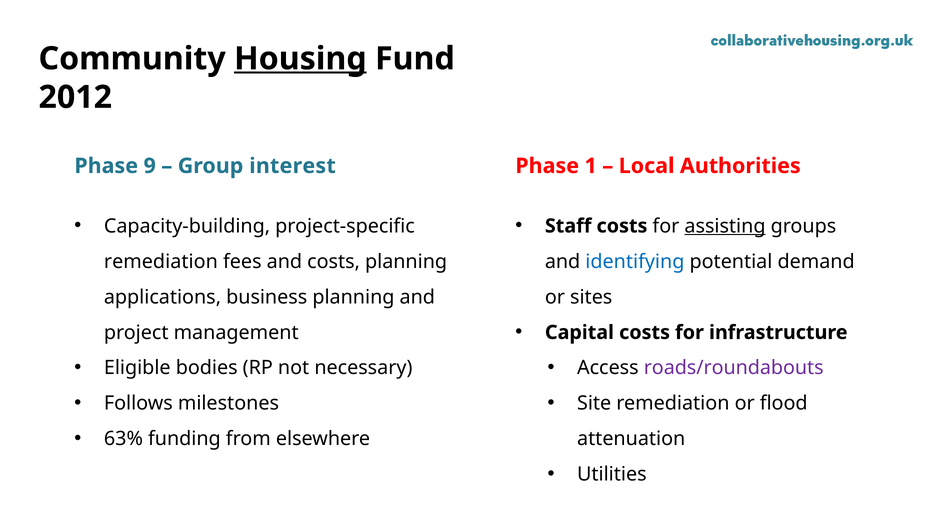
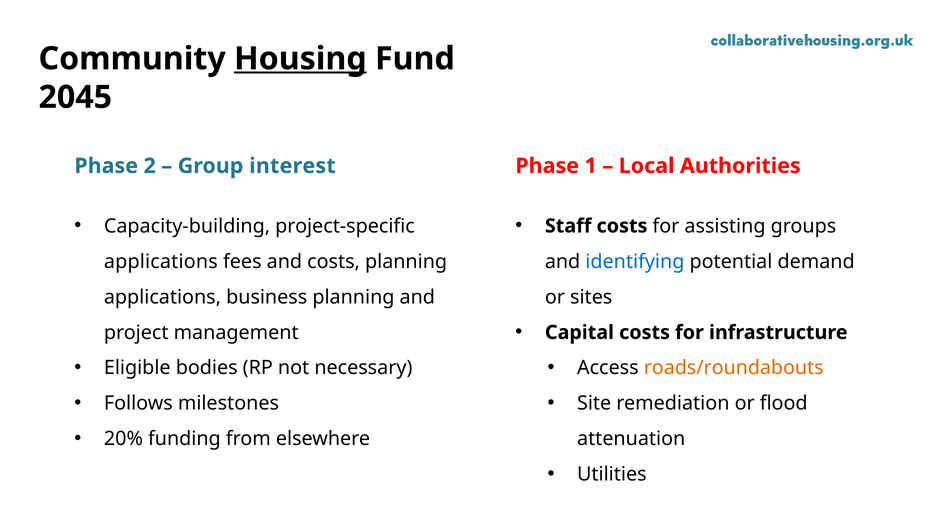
2012: 2012 -> 2045 (75, 97)
9: 9 -> 2 (150, 166)
assisting underline: present -> none (725, 226)
remediation: remediation -> applications (161, 262)
roads/roundabouts colour: purple -> orange (734, 368)
63%: 63% -> 20% (123, 439)
